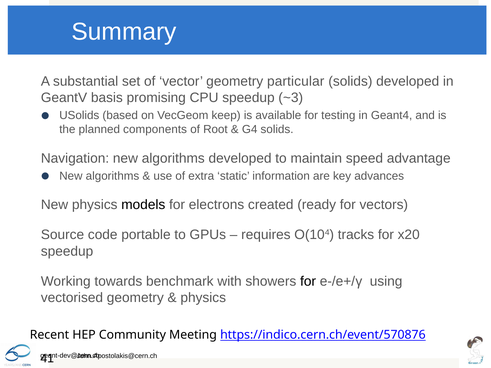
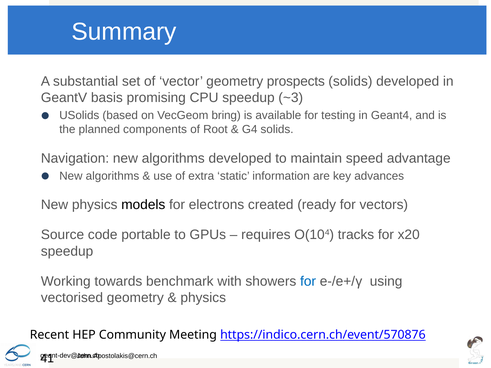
particular: particular -> prospects (296, 81)
keep: keep -> bring (226, 115)
for colour: black -> blue (308, 281)
